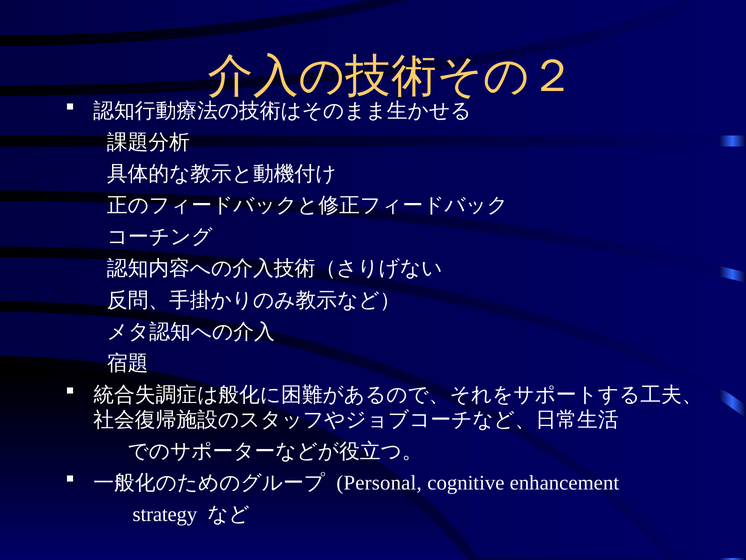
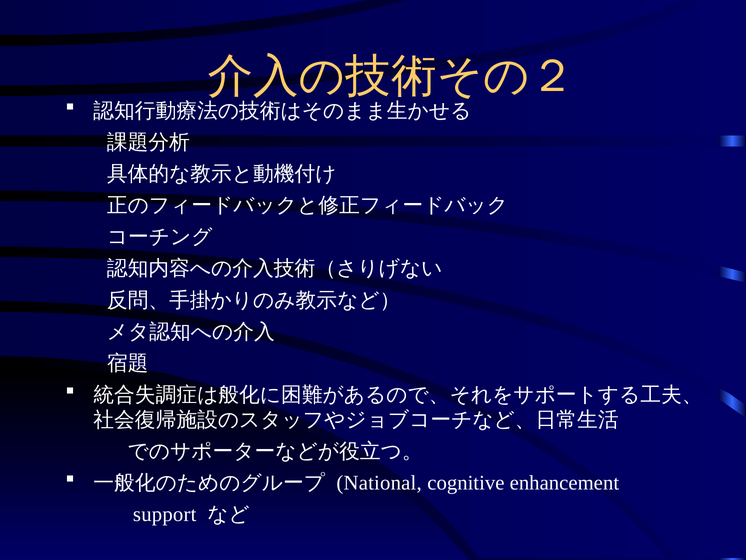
Personal: Personal -> National (379, 482)
strategy: strategy -> support (165, 514)
